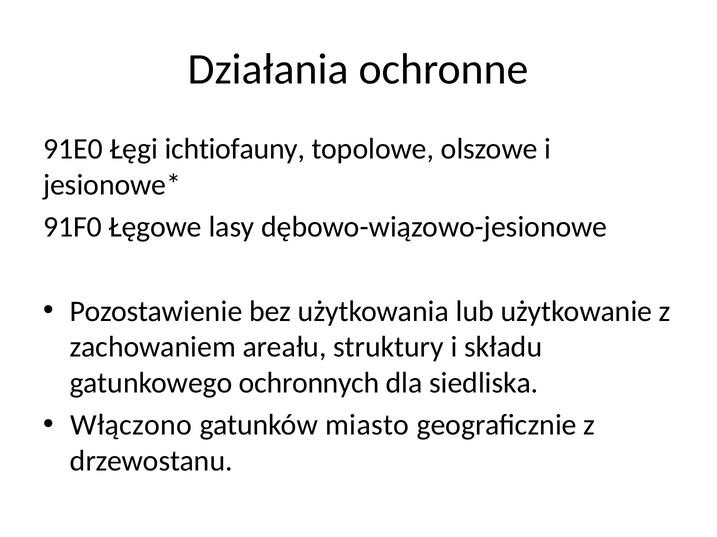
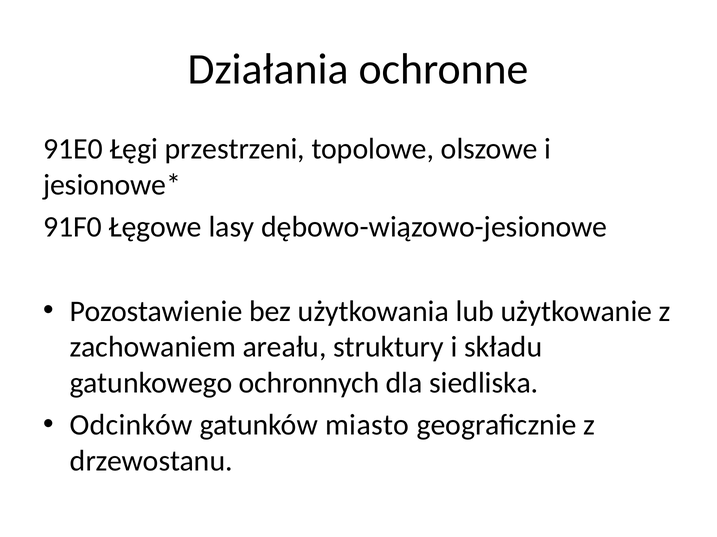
ichtiofauny: ichtiofauny -> przestrzeni (235, 149)
Włączono: Włączono -> Odcinków (131, 426)
